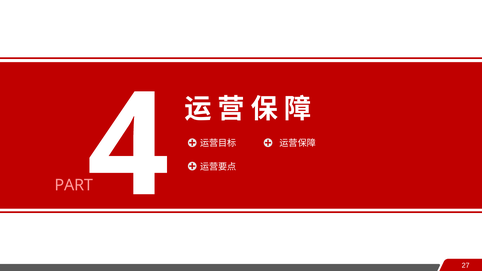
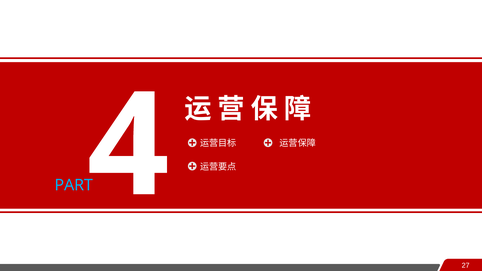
PART colour: pink -> light blue (74, 185)
